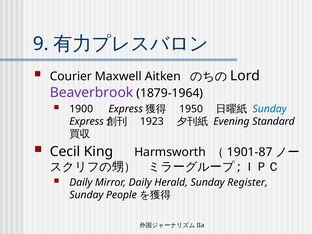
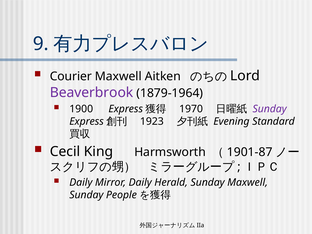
1950: 1950 -> 1970 (191, 109)
Sunday colour: blue -> purple (270, 109)
Sunday Register: Register -> Maxwell (248, 182)
